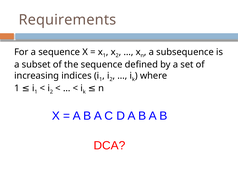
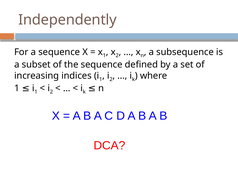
Requirements: Requirements -> Independently (67, 20)
